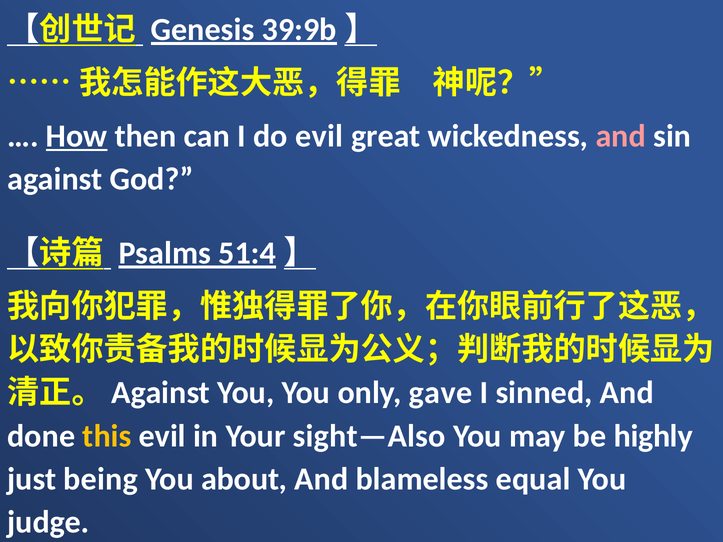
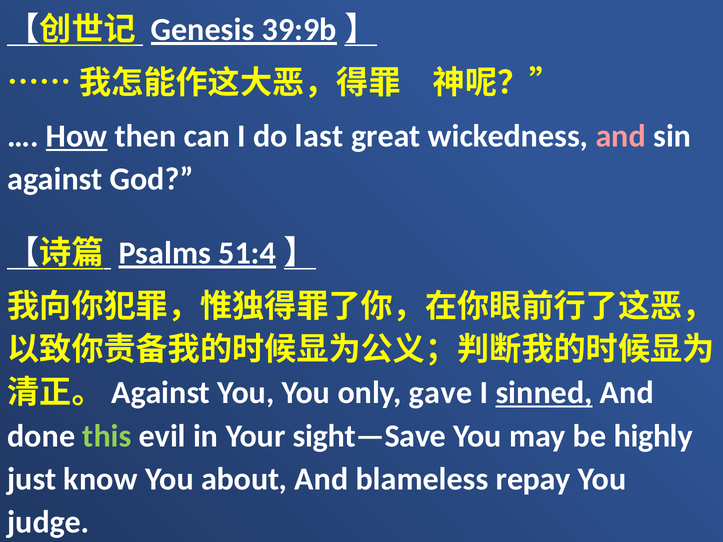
do evil: evil -> last (319, 136)
sinned underline: none -> present (544, 393)
this colour: yellow -> light green (107, 436)
sight—Also: sight—Also -> sight—Save (369, 436)
being: being -> know (101, 479)
equal: equal -> repay (533, 479)
